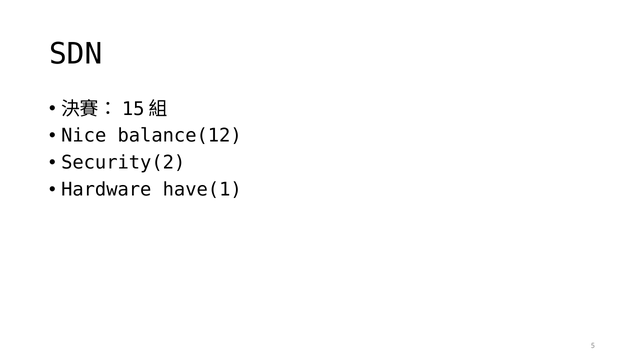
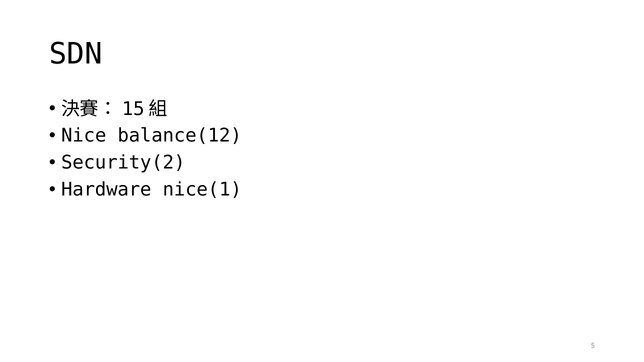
have(1: have(1 -> nice(1 (202, 190)
